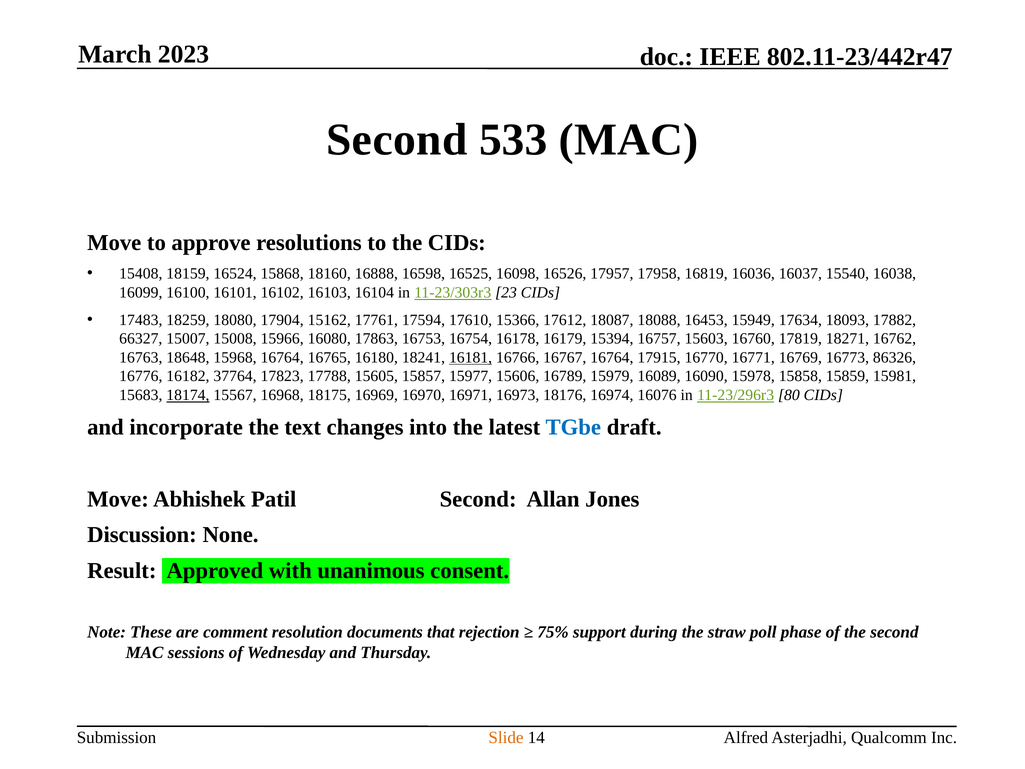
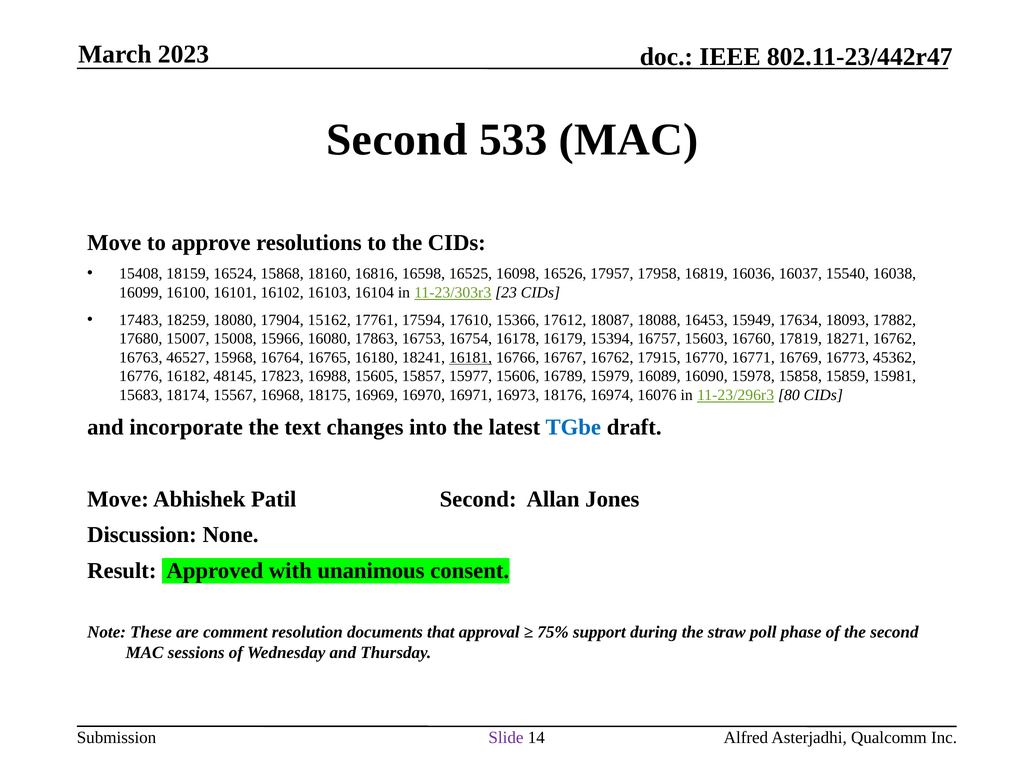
16888: 16888 -> 16816 (376, 274)
66327: 66327 -> 17680 (141, 339)
18648: 18648 -> 46527 (188, 357)
16767 16764: 16764 -> 16762 (612, 357)
86326: 86326 -> 45362 (895, 357)
37764: 37764 -> 48145 (235, 376)
17788: 17788 -> 16988 (329, 376)
18174 underline: present -> none (188, 395)
rejection: rejection -> approval (489, 632)
Slide colour: orange -> purple (506, 737)
